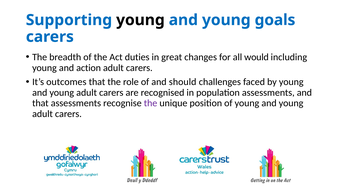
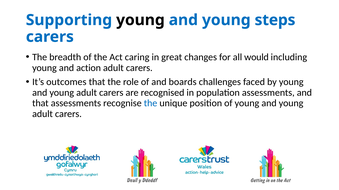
goals: goals -> steps (275, 20)
duties: duties -> caring (137, 57)
should: should -> boards (183, 82)
the colour: purple -> blue (151, 104)
